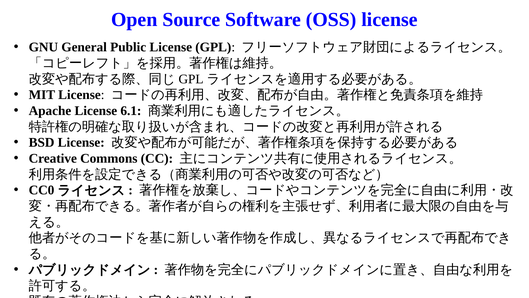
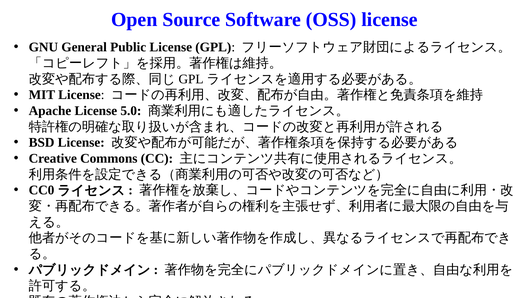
6.1: 6.1 -> 5.0 (131, 111)
